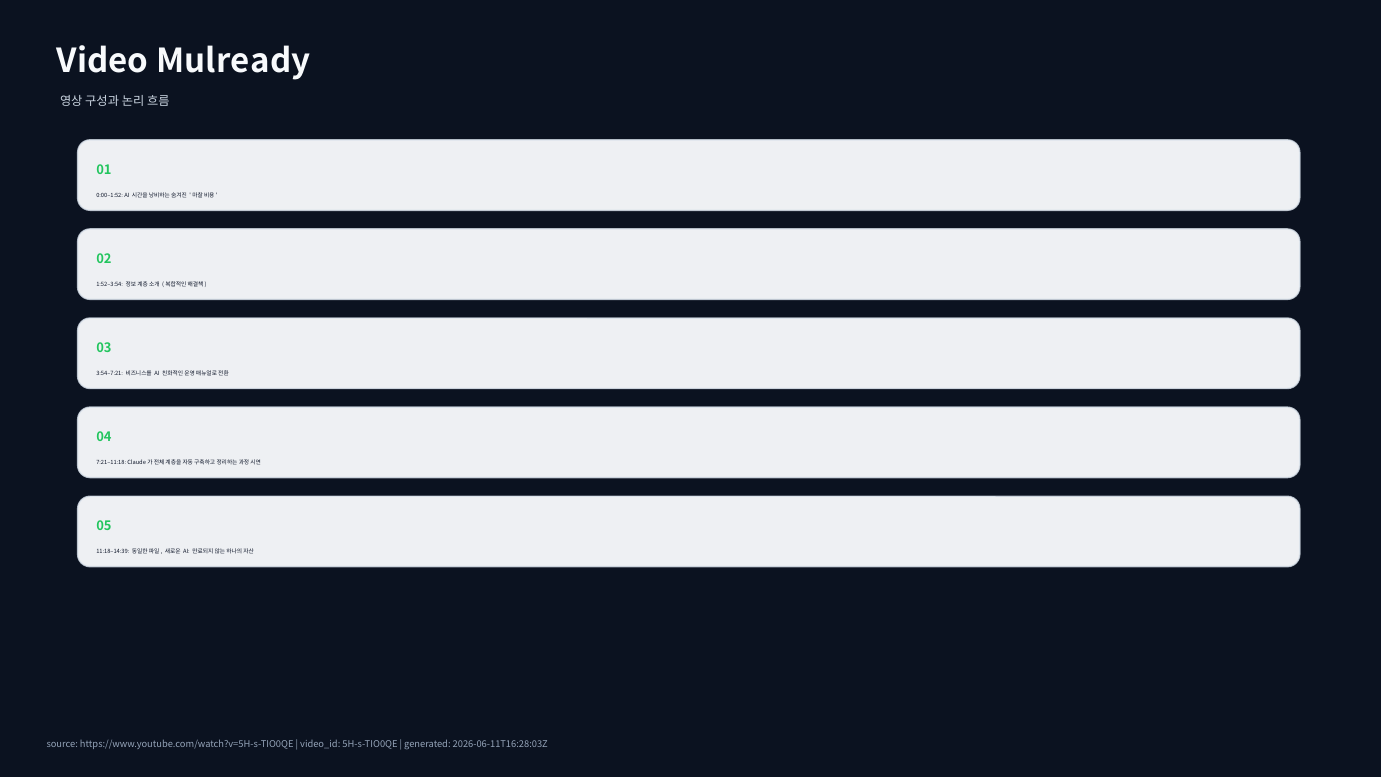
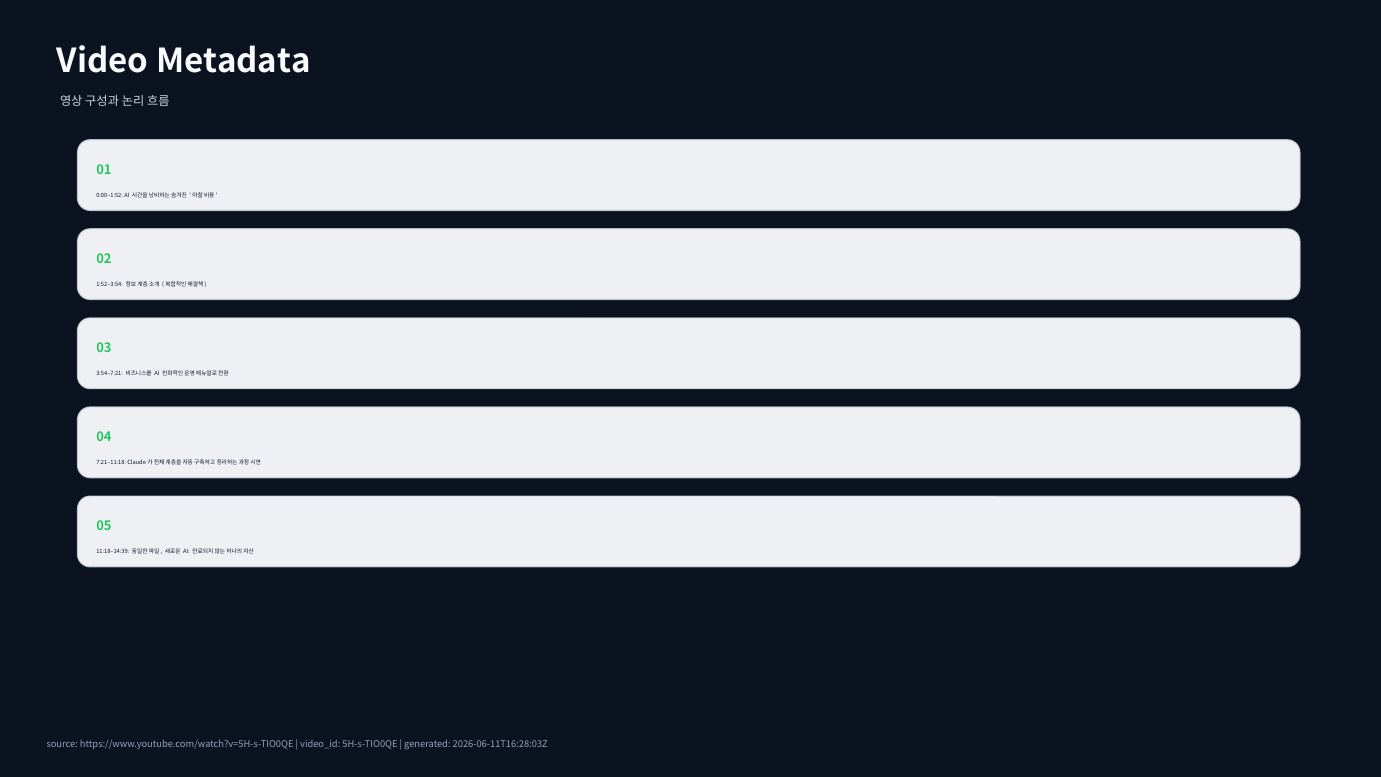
Mulready: Mulready -> Metadata (233, 62)
